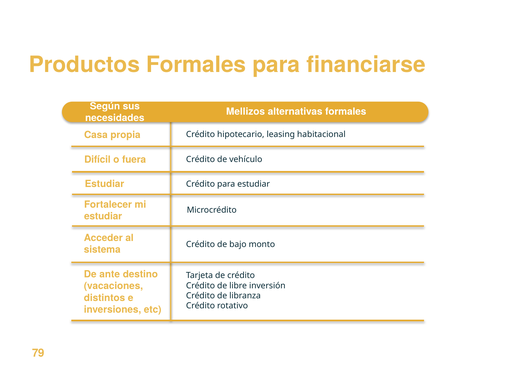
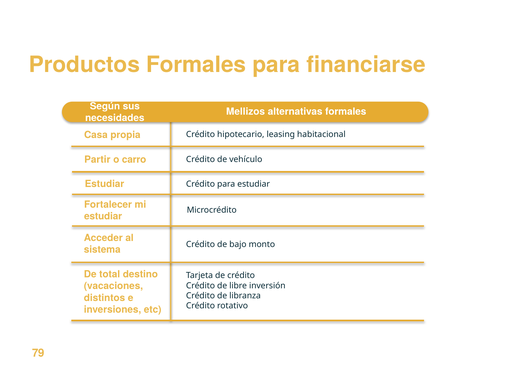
Difícil: Difícil -> Partir (97, 160)
fuera: fuera -> carro (134, 160)
ante: ante -> total (110, 274)
